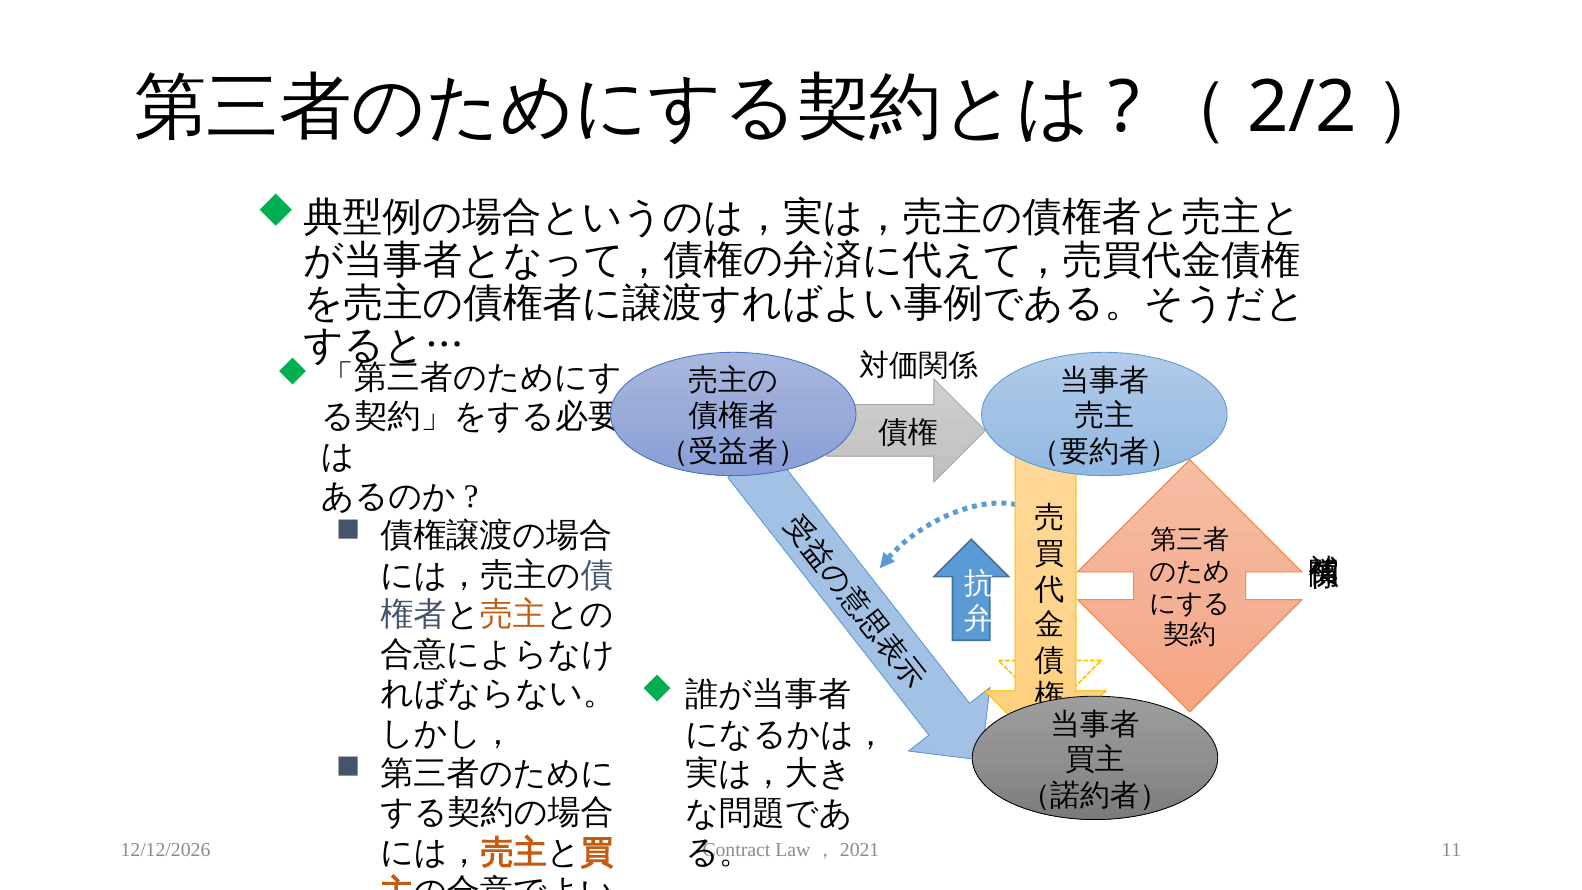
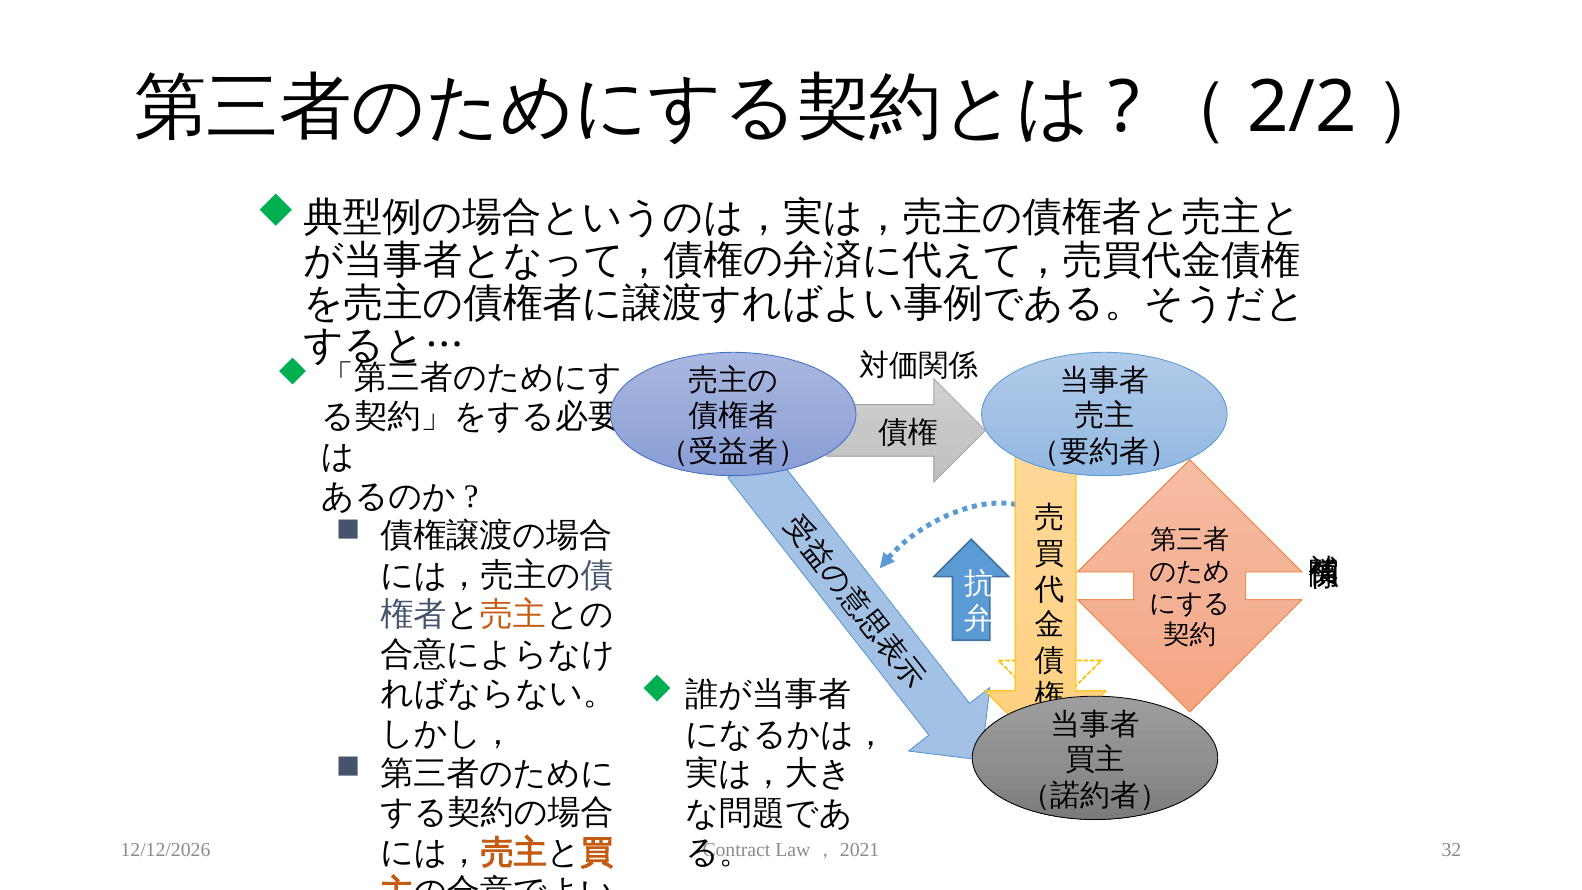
11: 11 -> 32 (1451, 850)
